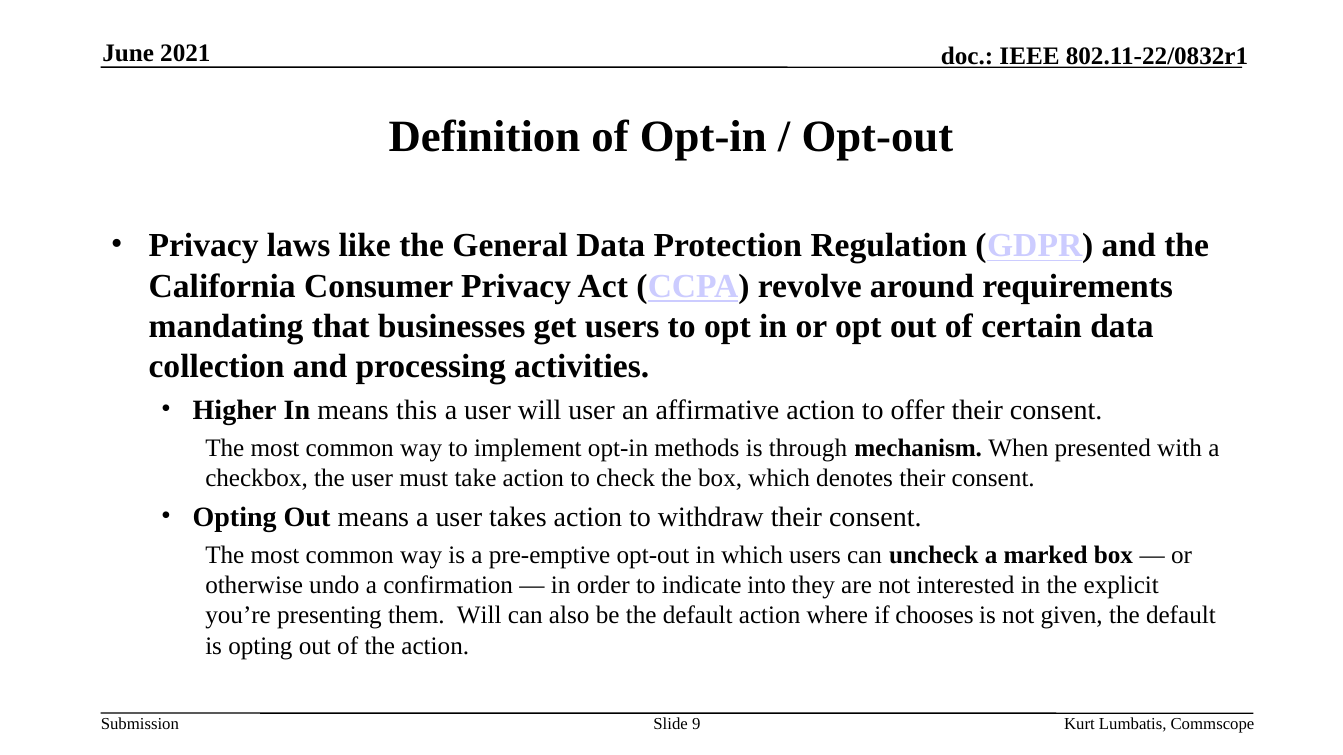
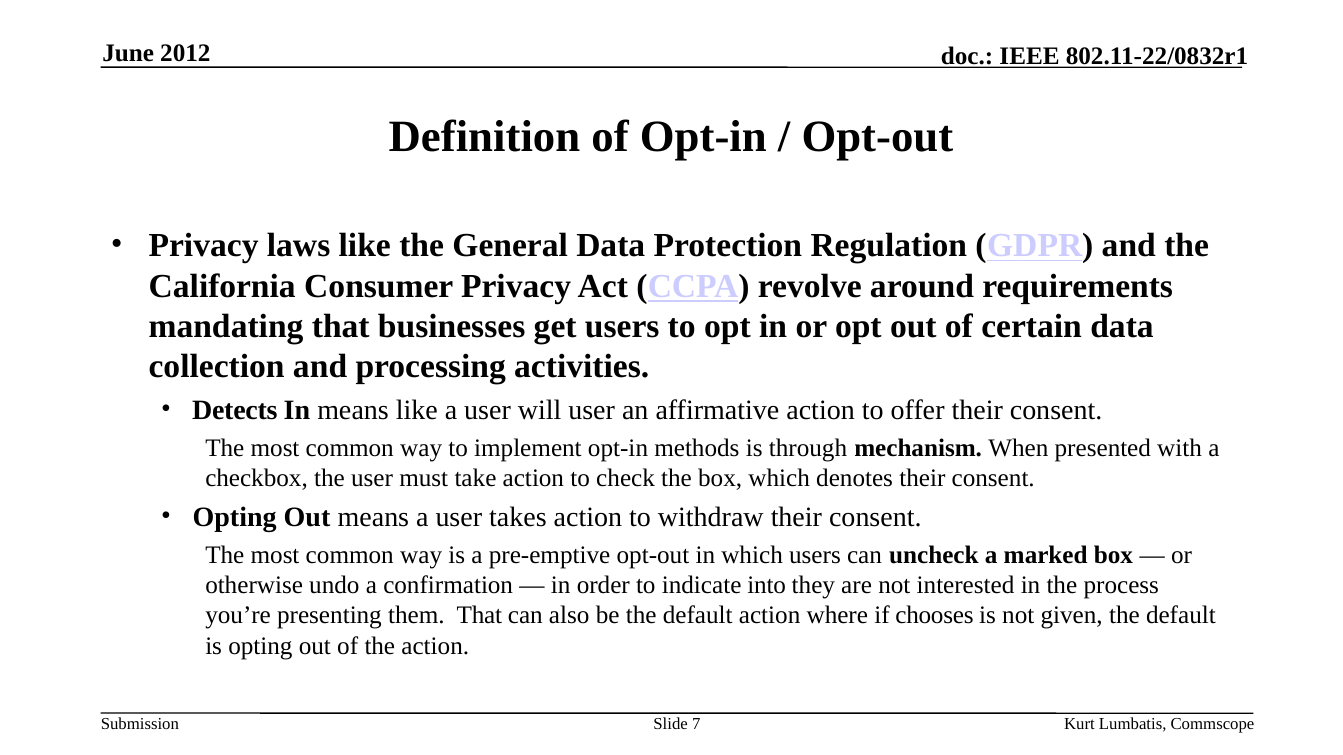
2021: 2021 -> 2012 (185, 53)
Higher: Higher -> Detects (235, 410)
means this: this -> like (417, 410)
explicit: explicit -> process (1121, 586)
them Will: Will -> That (479, 616)
9: 9 -> 7 (696, 725)
